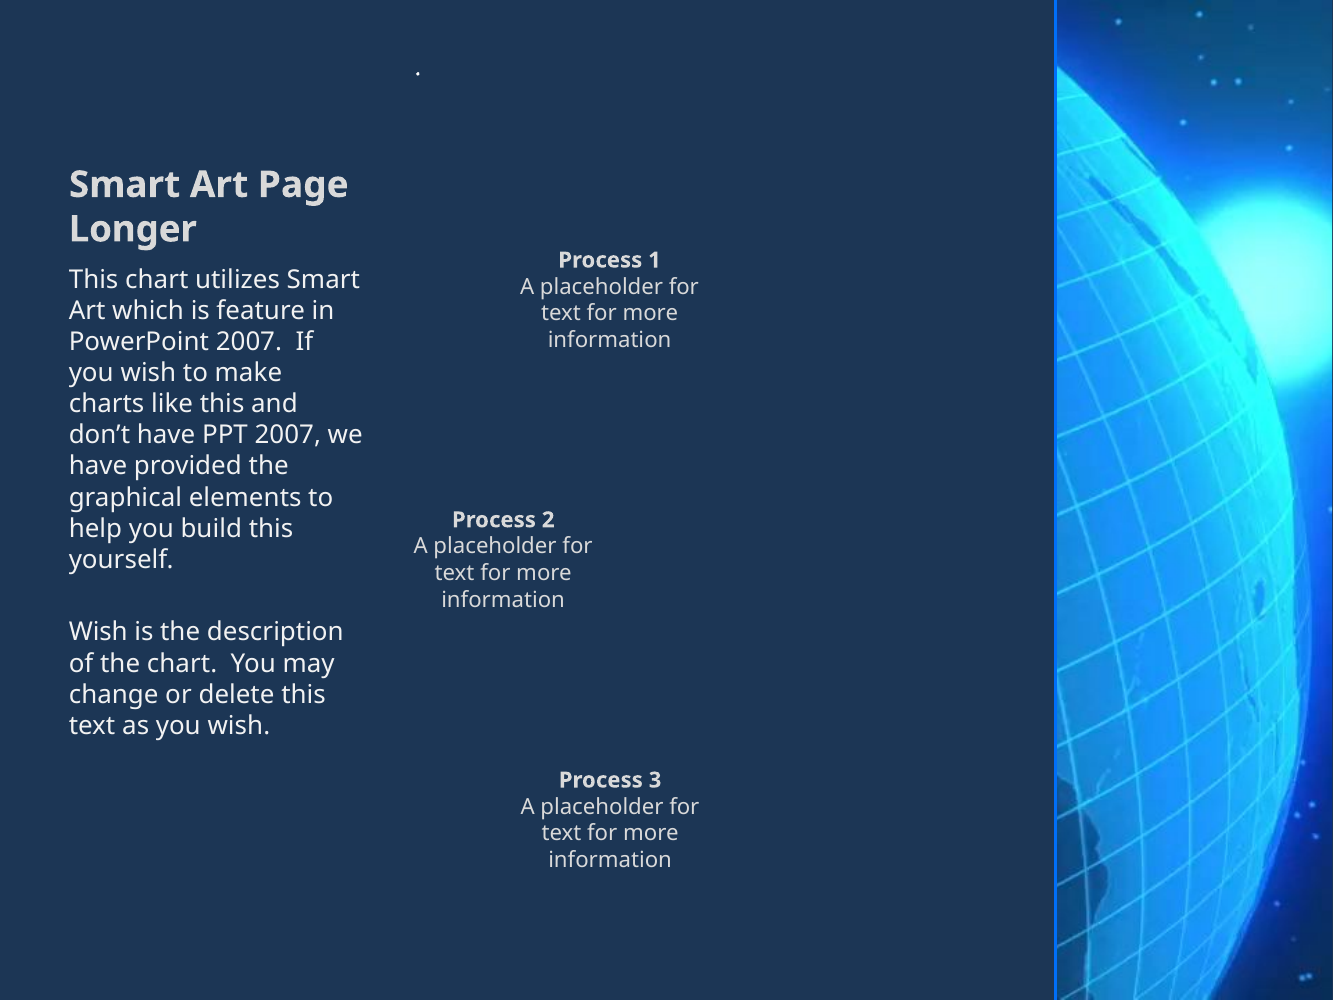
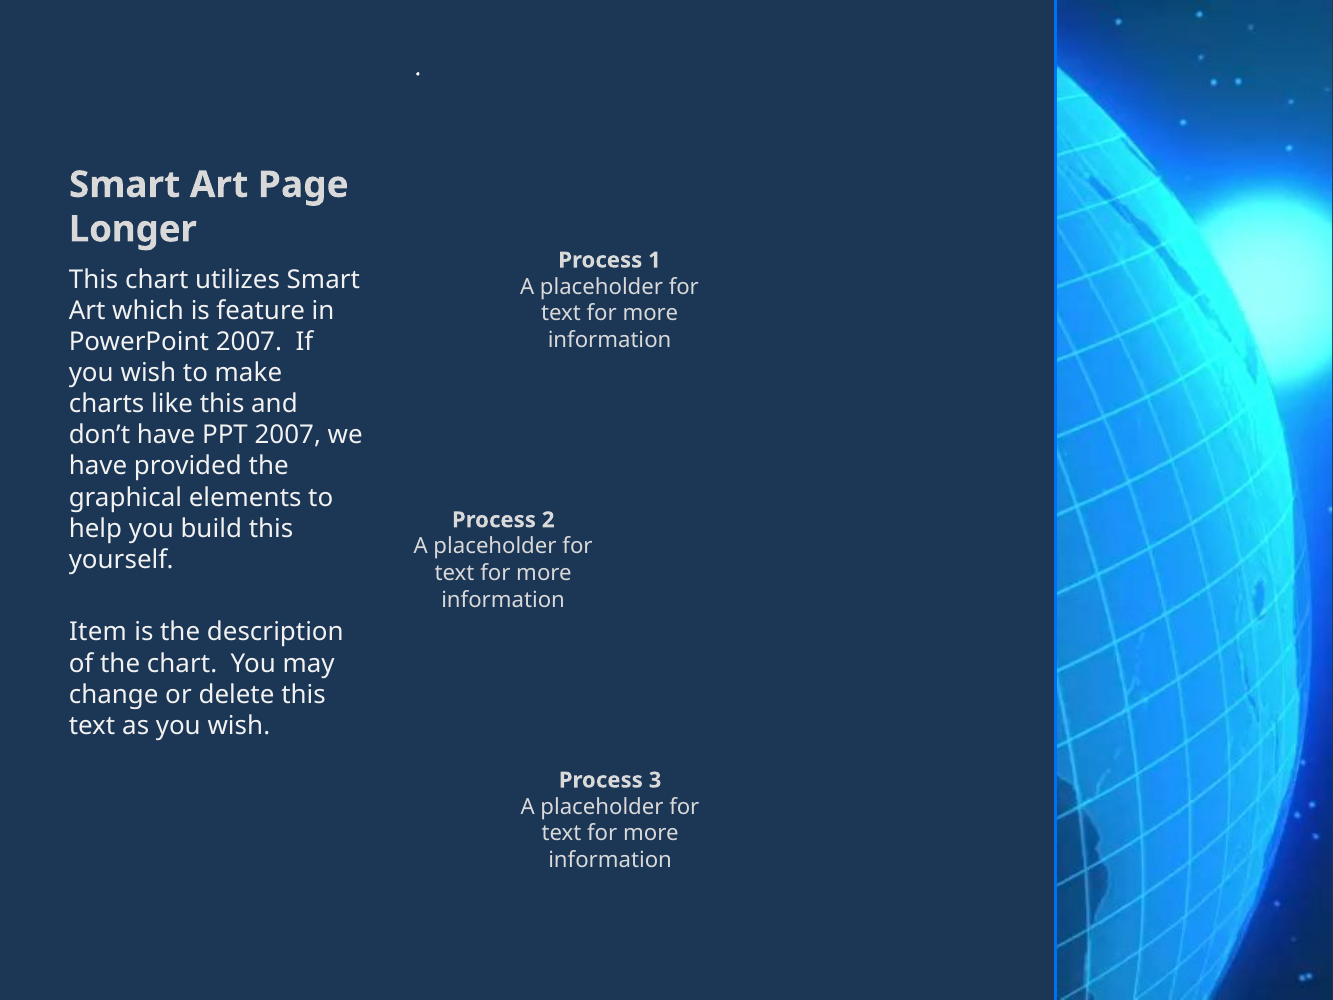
Wish: Wish -> Item (98, 632)
